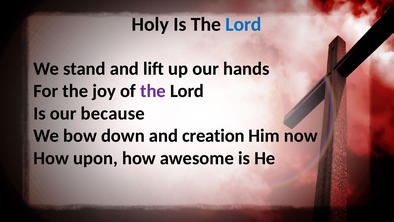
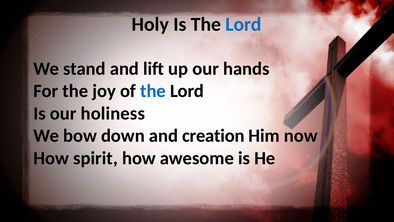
the colour: purple -> blue (153, 91)
because: because -> holiness (113, 113)
upon: upon -> spirit (95, 158)
